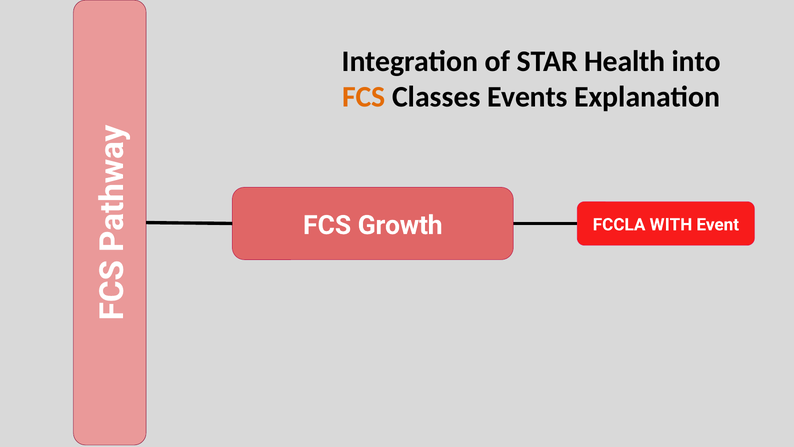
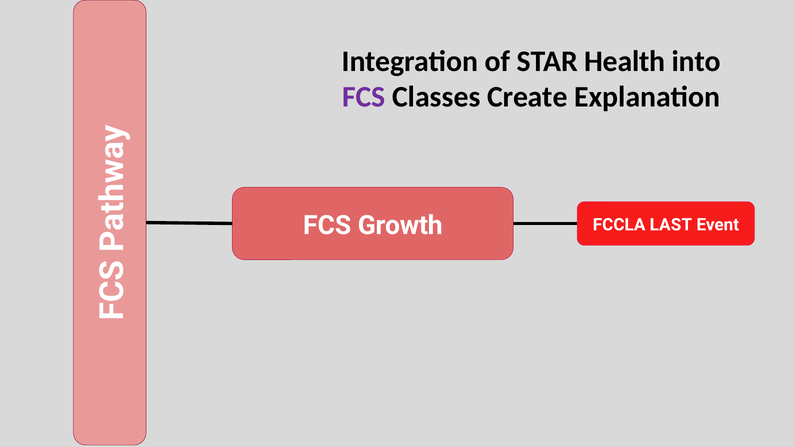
FCS colour: orange -> purple (364, 97)
Events: Events -> Create (527, 97)
WITH: WITH -> LAST (671, 224)
